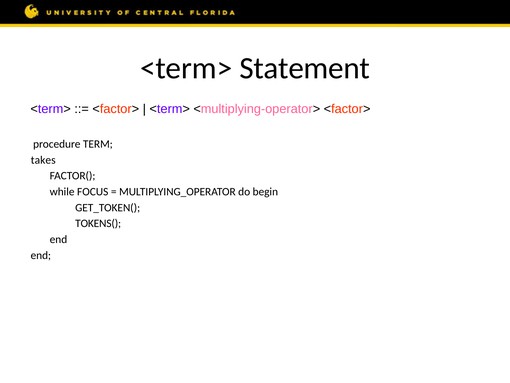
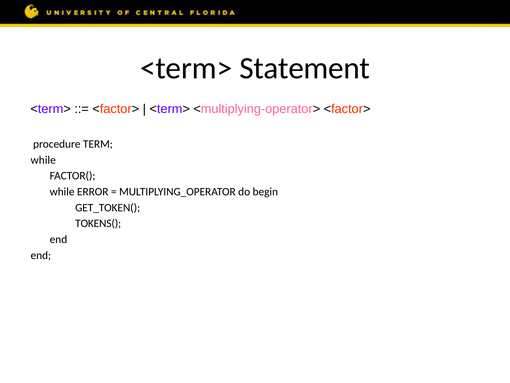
takes: takes -> while (43, 160)
FOCUS: FOCUS -> ERROR (93, 192)
